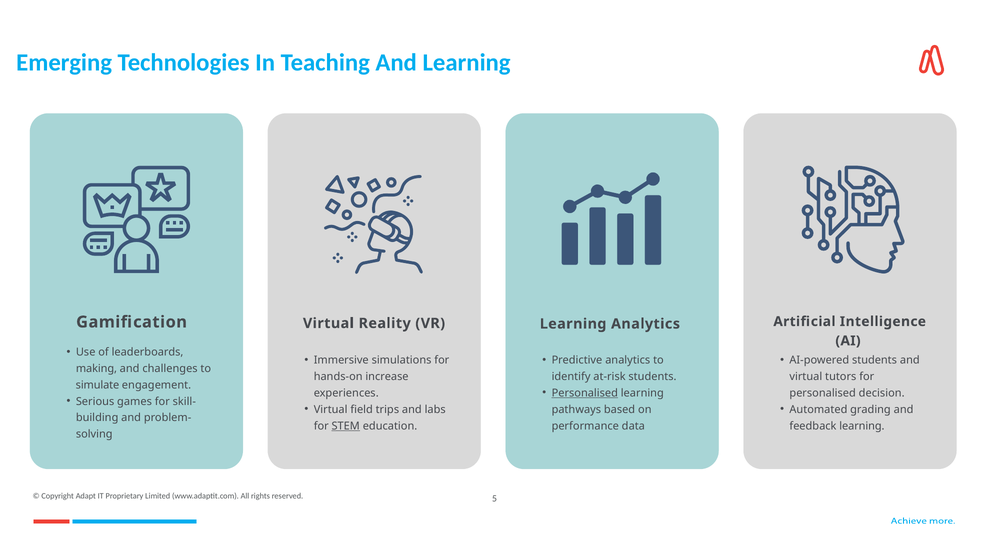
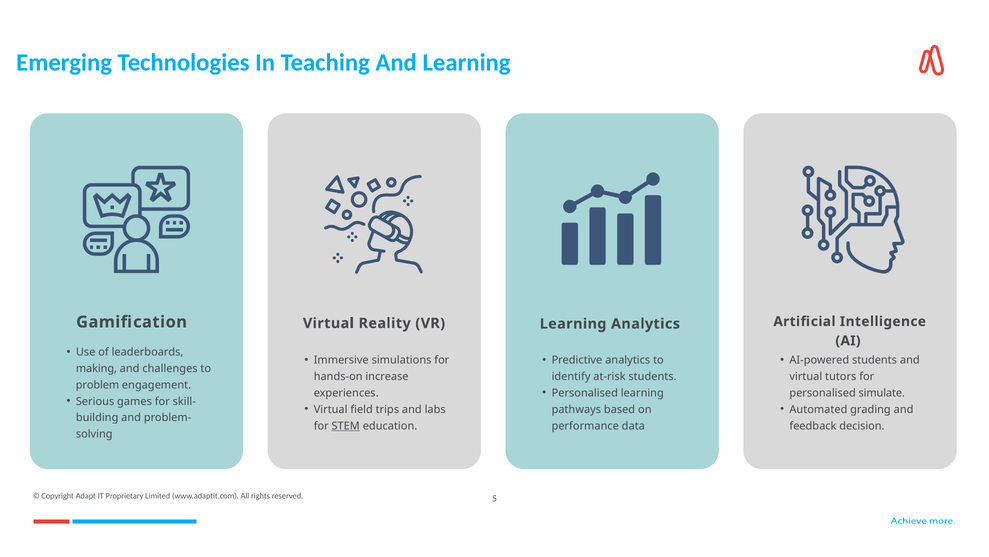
simulate: simulate -> problem (98, 385)
Personalised underline: present -> none (585, 393)
decision: decision -> simulate (882, 393)
feedback learning: learning -> decision (862, 426)
